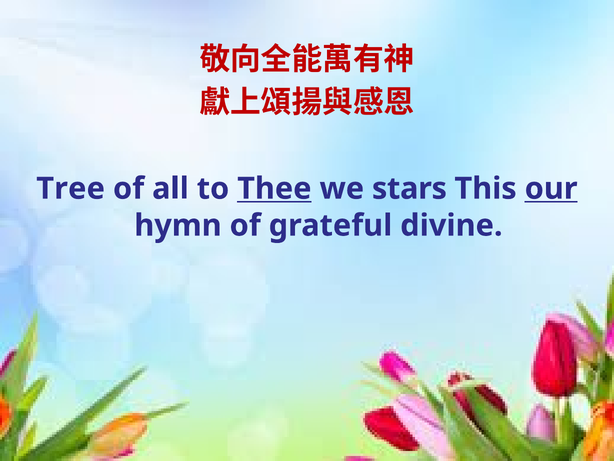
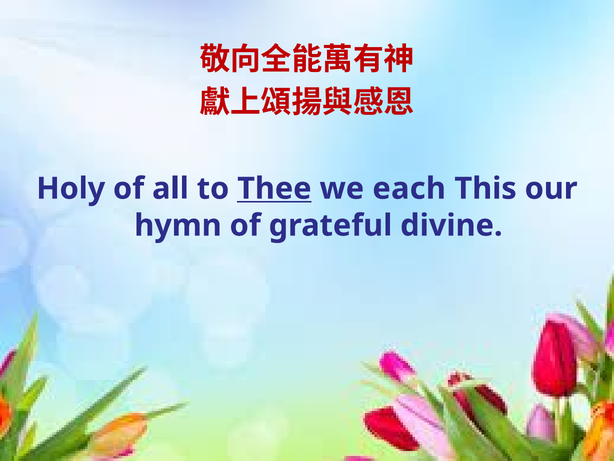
Tree: Tree -> Holy (71, 188)
stars: stars -> each (409, 188)
our underline: present -> none (551, 188)
